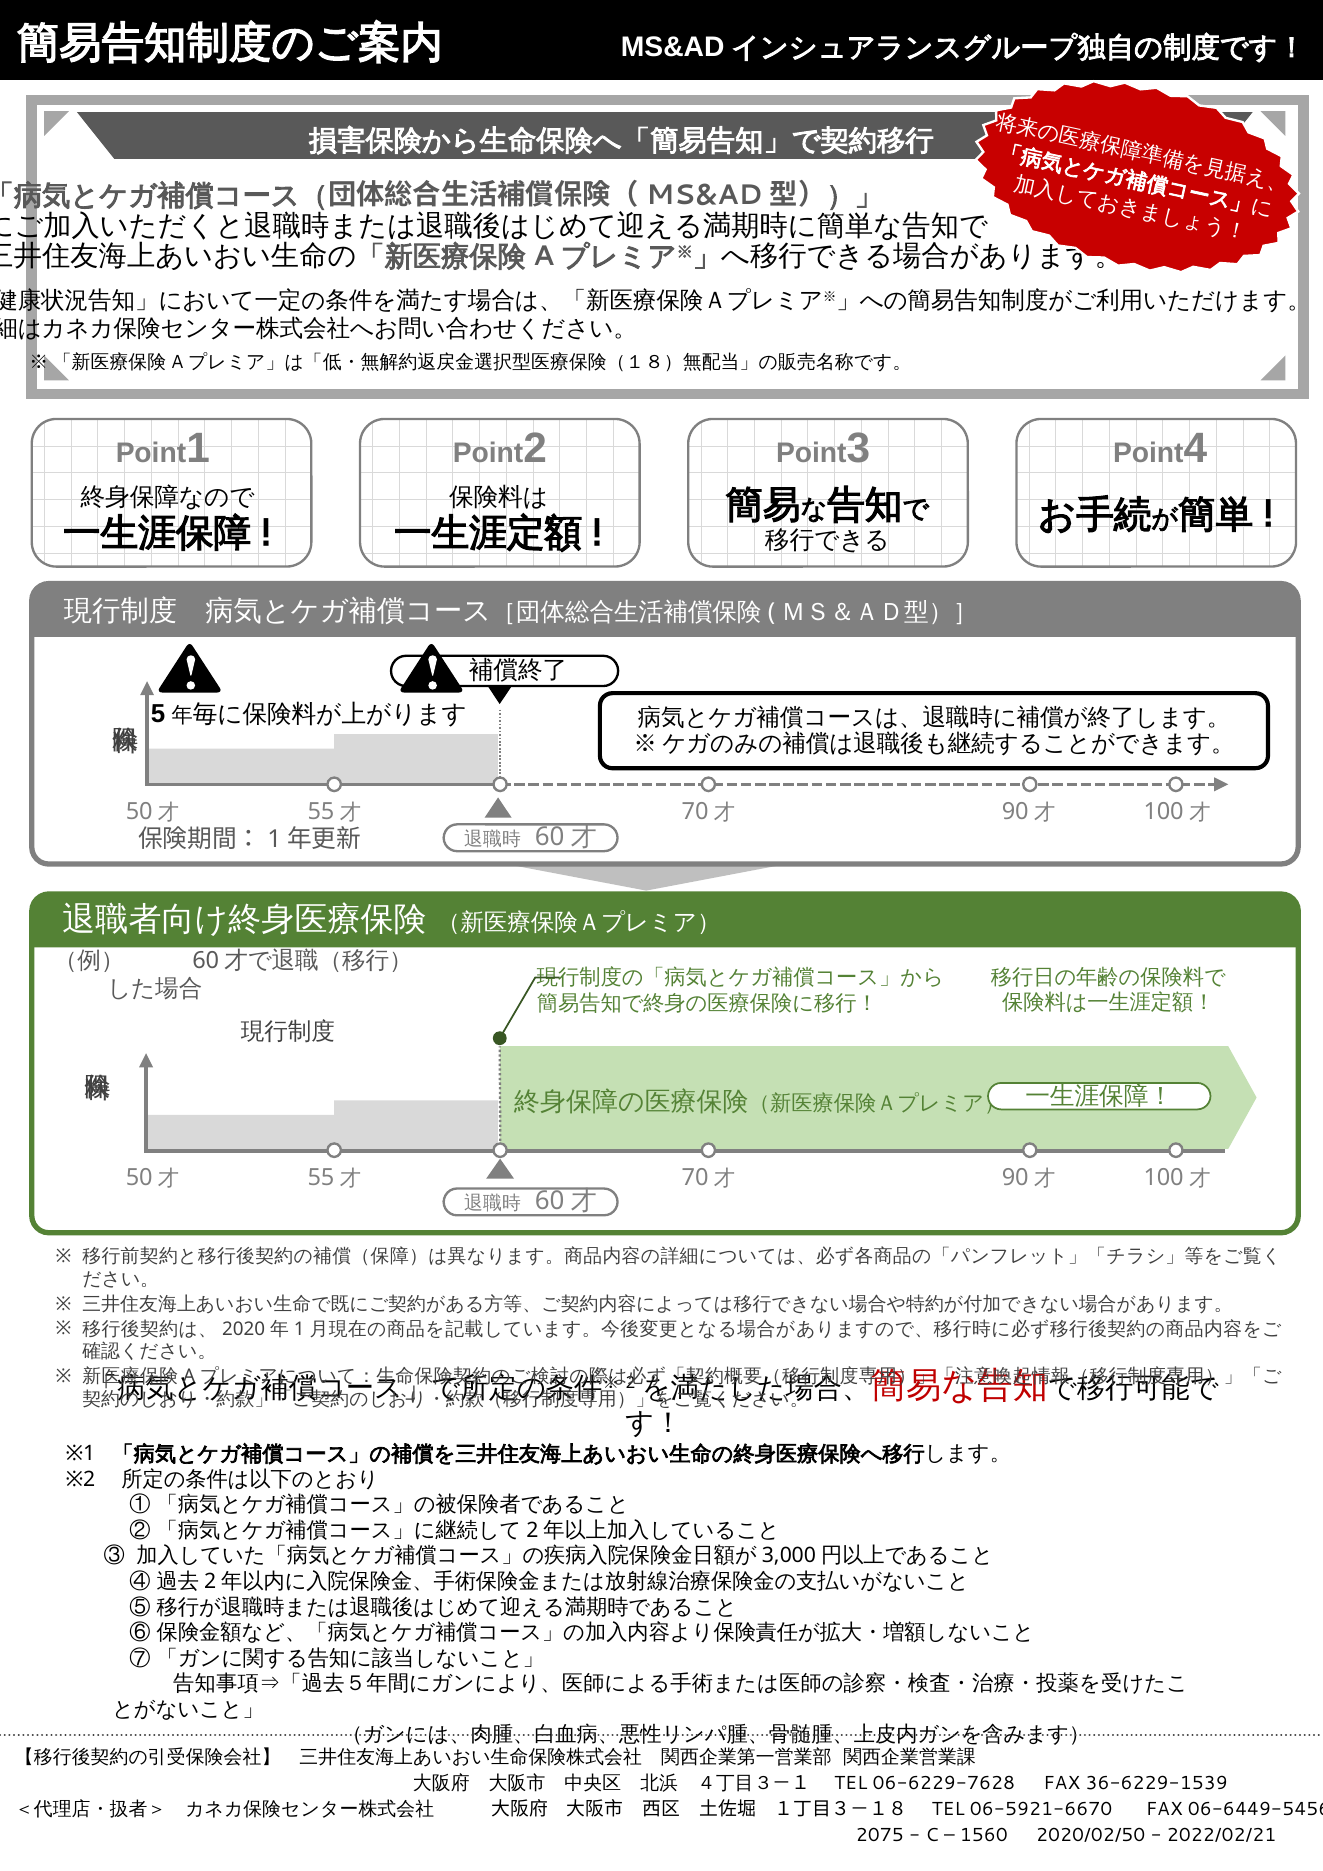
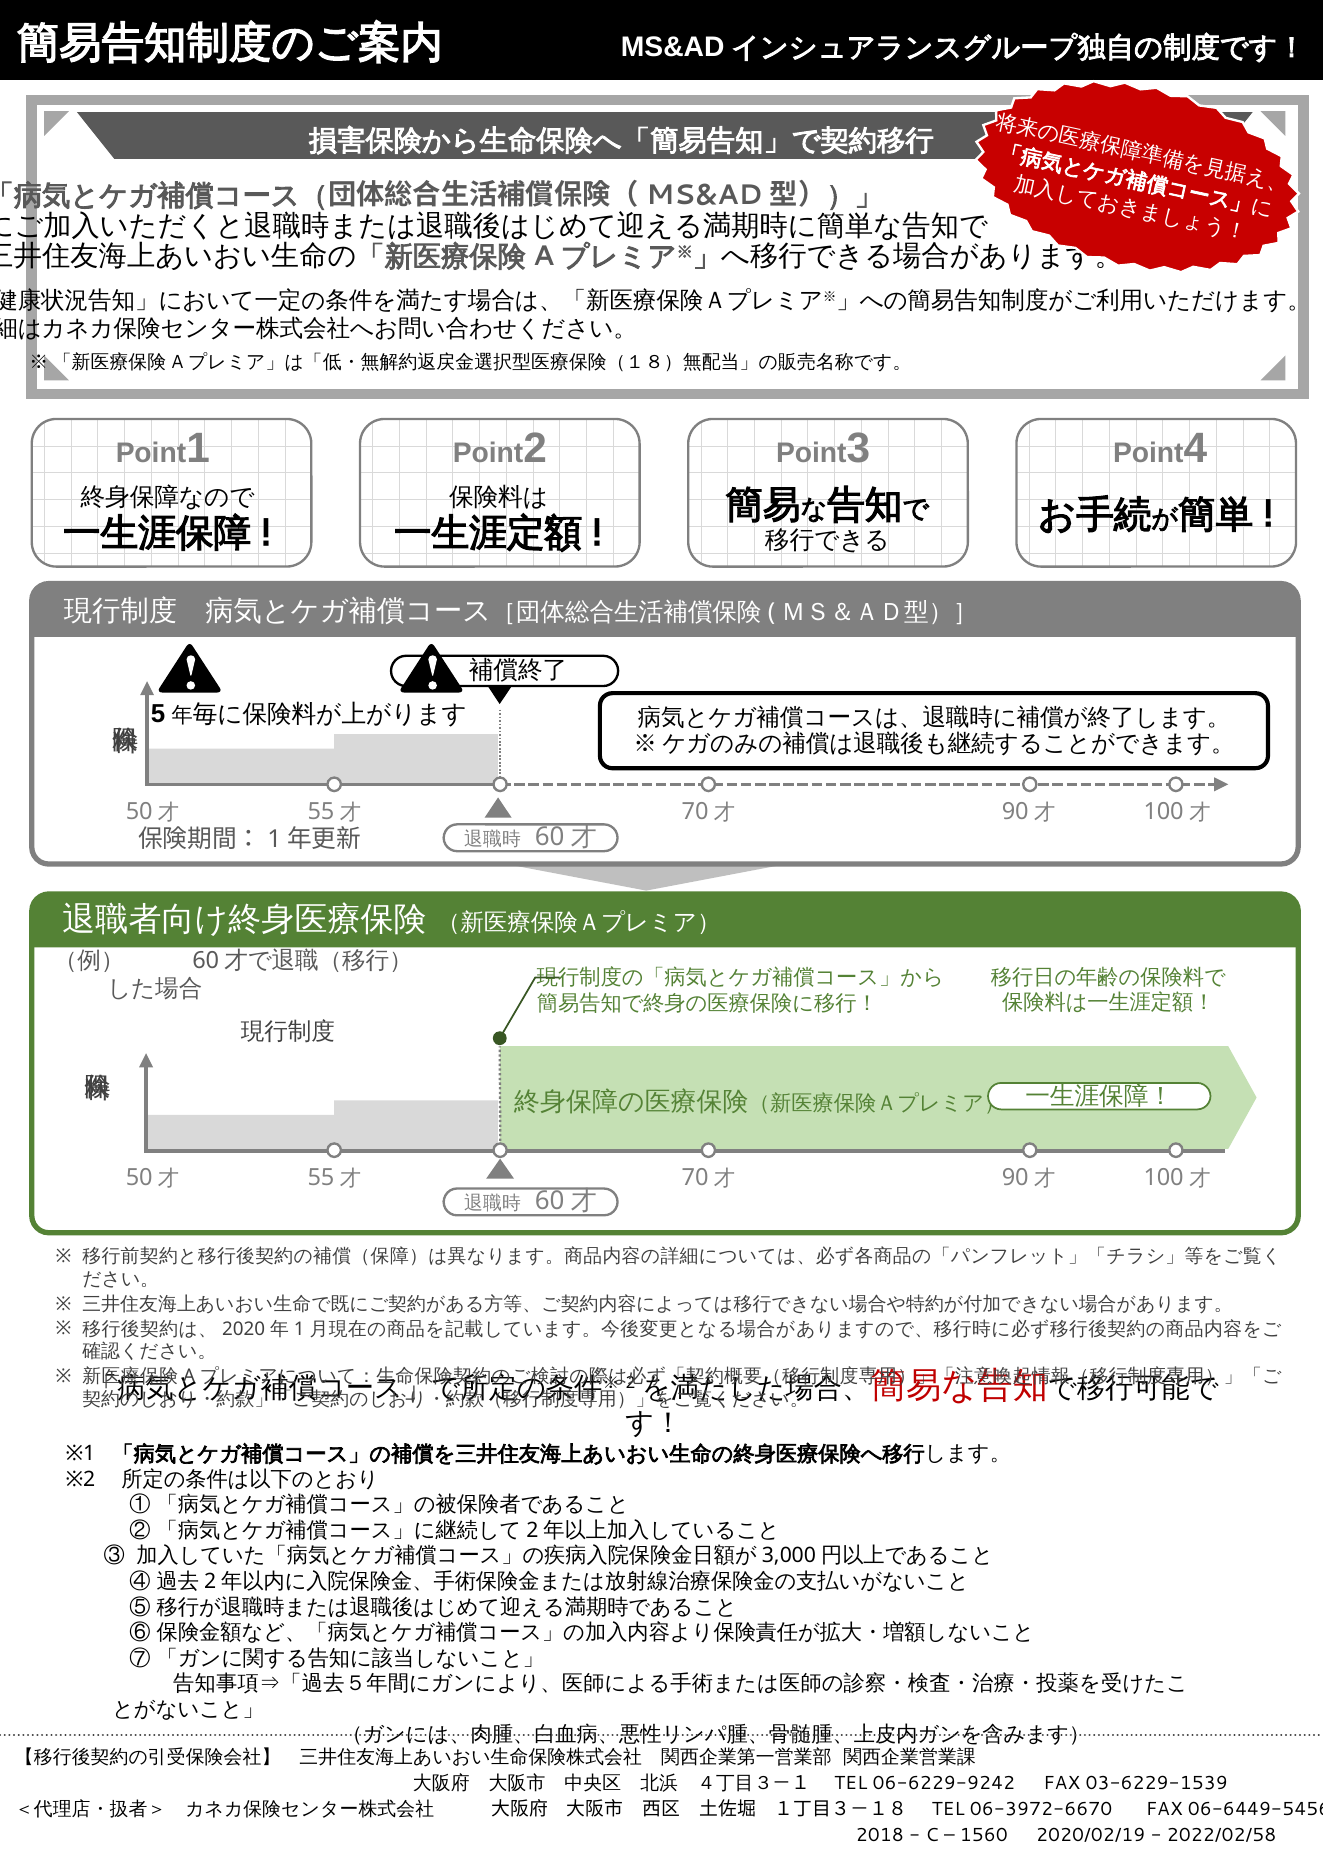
06-6229-7628: 06-6229-7628 -> 06-6229-9242 (944, 1783)
36-6229-1539: 36-6229-1539 -> 03-6229-1539 (1157, 1783)
06-5921-6670: 06-5921-6670 -> 06-3972-6670 (1041, 1809)
2075: 2075 -> 2018 (880, 1835)
2020/02/50: 2020/02/50 -> 2020/02/19 (1091, 1835)
2022/02/21: 2022/02/21 -> 2022/02/58 (1222, 1835)
